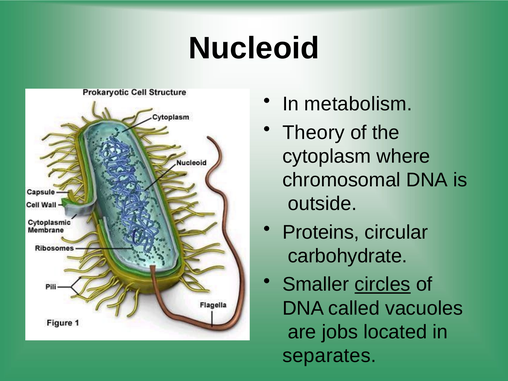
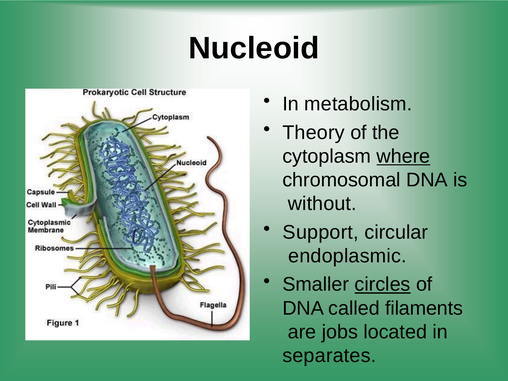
where underline: none -> present (403, 156)
outside: outside -> without (322, 204)
Proteins: Proteins -> Support (321, 232)
carbohydrate: carbohydrate -> endoplasmic (347, 256)
vacuoles: vacuoles -> filaments (424, 308)
